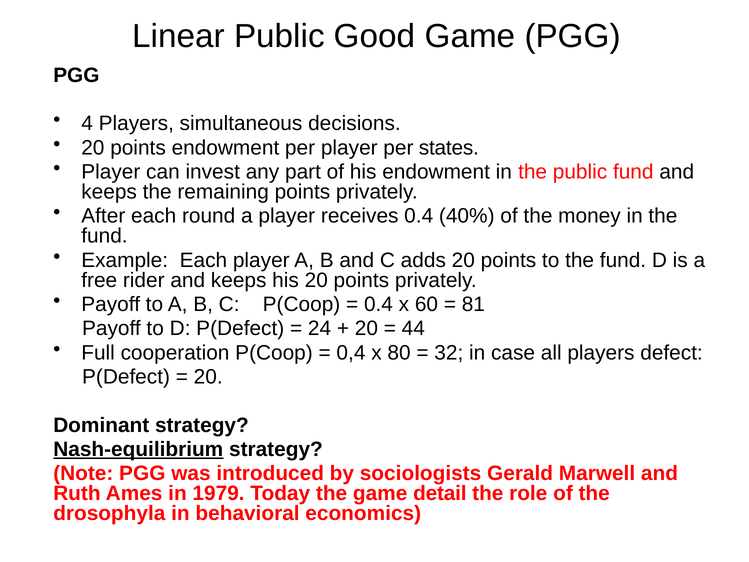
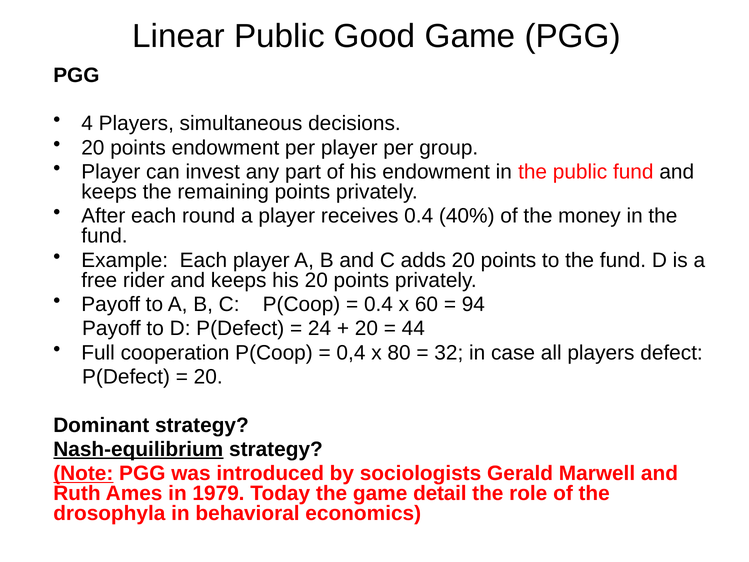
states: states -> group (449, 148)
81: 81 -> 94 (473, 304)
Note underline: none -> present (83, 473)
